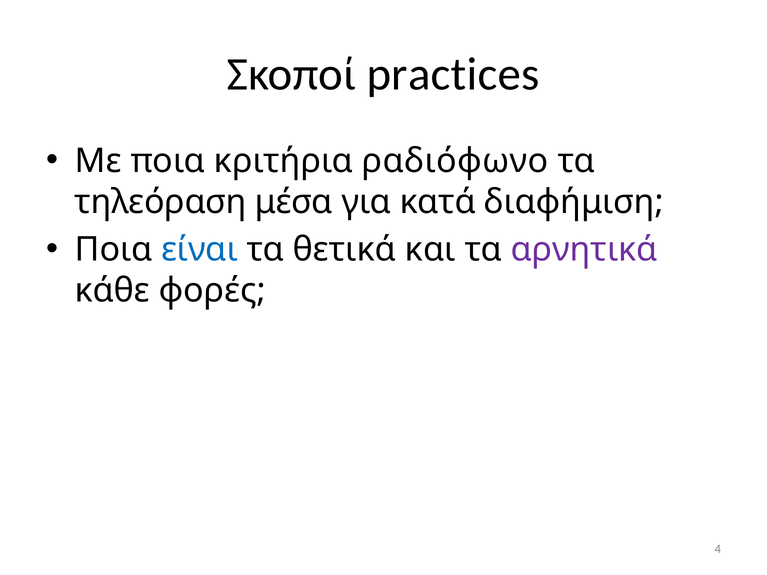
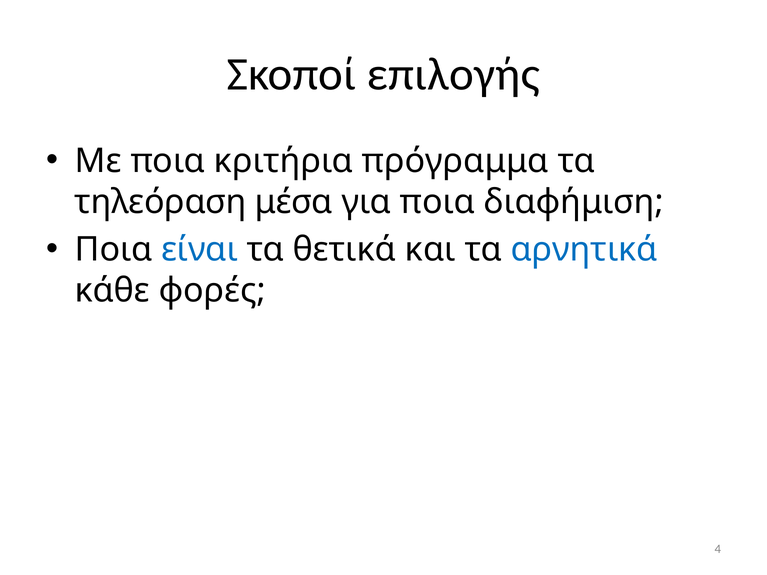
practices: practices -> επιλογής (453, 74)
ραδιόφωνο: ραδιόφωνο -> πρόγραμμα (455, 161)
για κατά: κατά -> ποια (438, 202)
αρνητικά colour: purple -> blue (584, 250)
